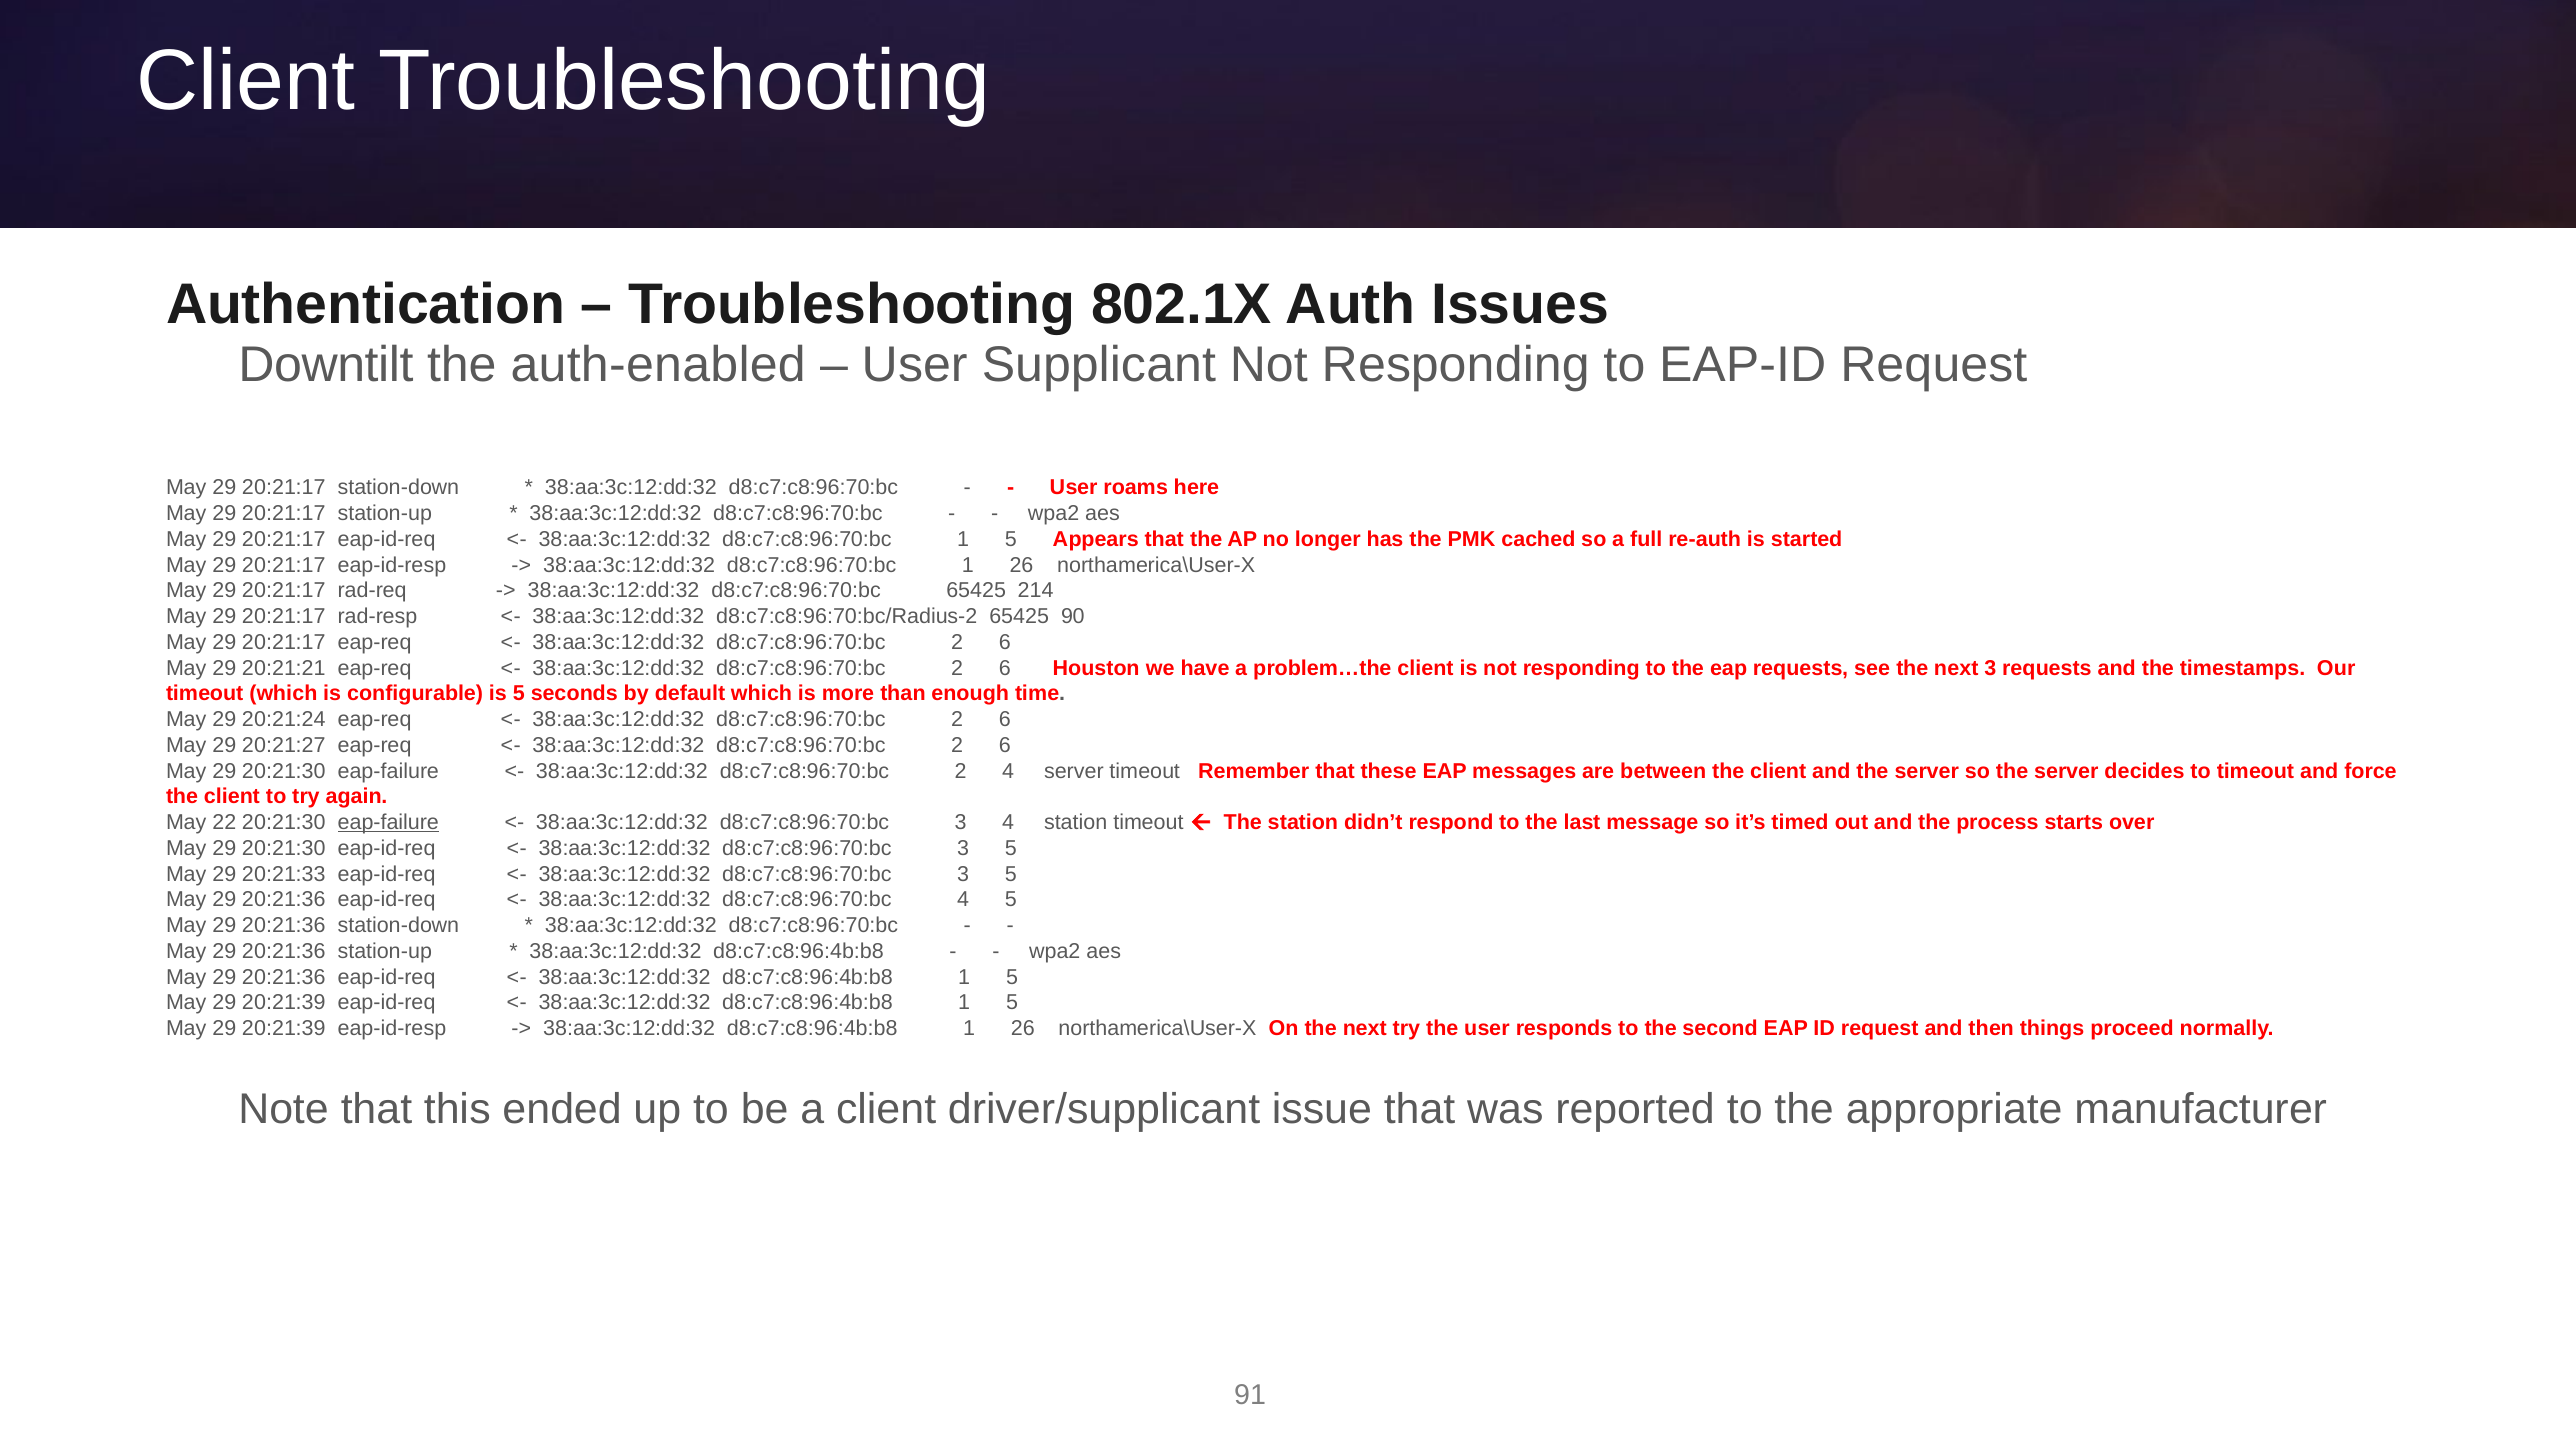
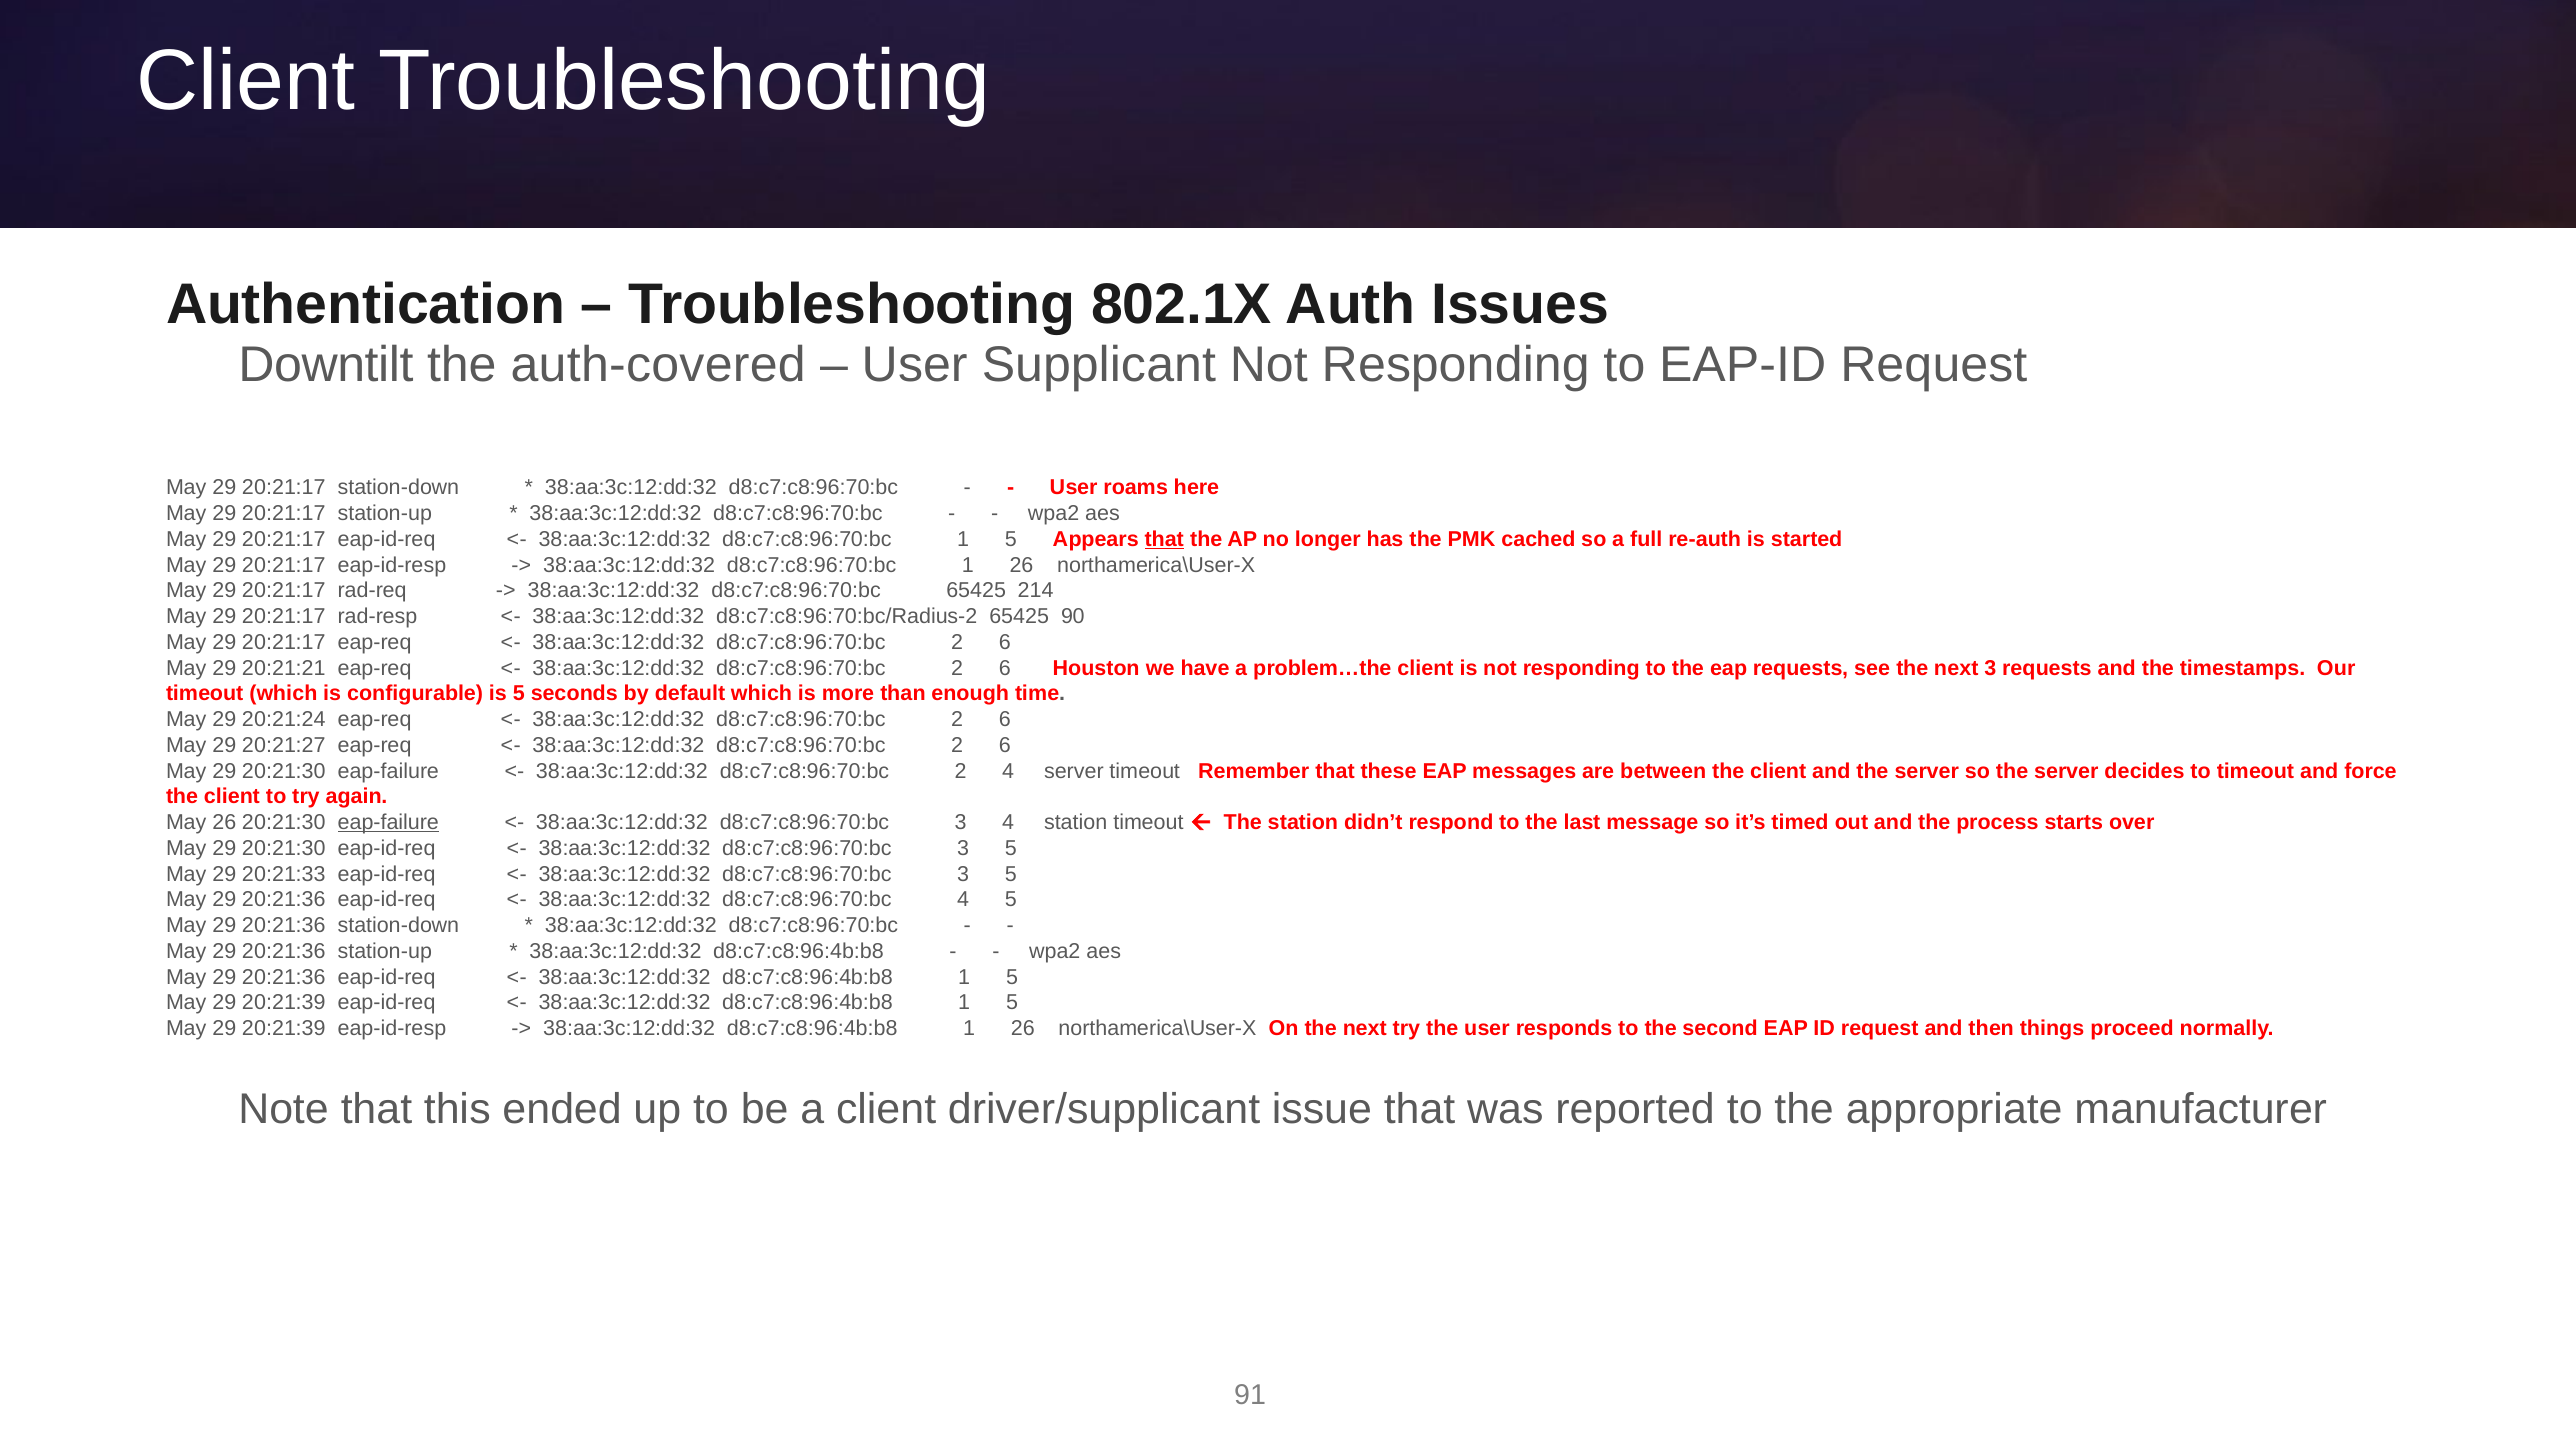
auth-enabled: auth-enabled -> auth-covered (658, 365)
that underline: none -> present (1164, 539)
May 22: 22 -> 26 (224, 823)
